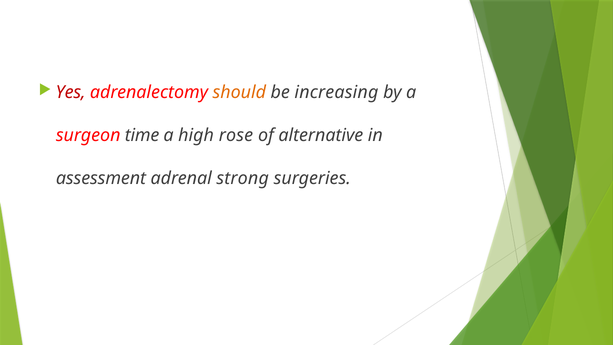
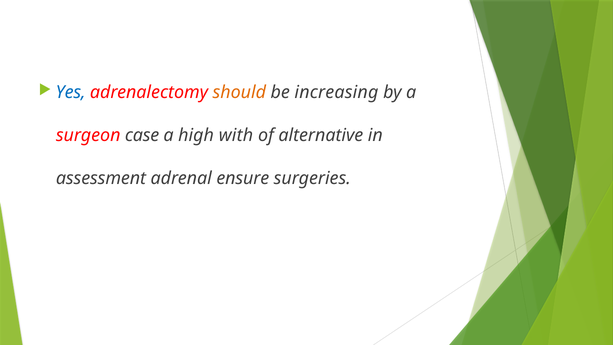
Yes colour: red -> blue (71, 92)
time: time -> case (142, 135)
rose: rose -> with (236, 135)
strong: strong -> ensure (243, 178)
